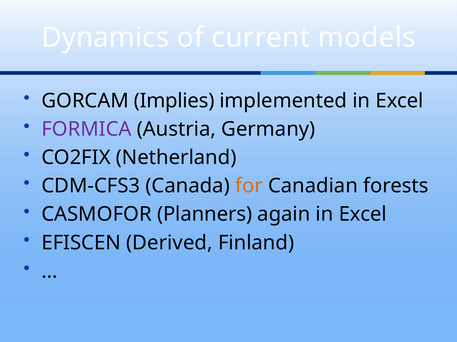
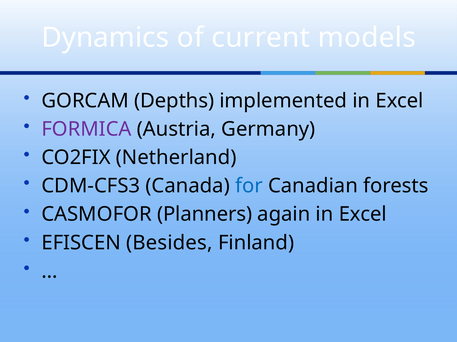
Implies: Implies -> Depths (174, 101)
for colour: orange -> blue (249, 186)
Derived: Derived -> Besides (169, 243)
